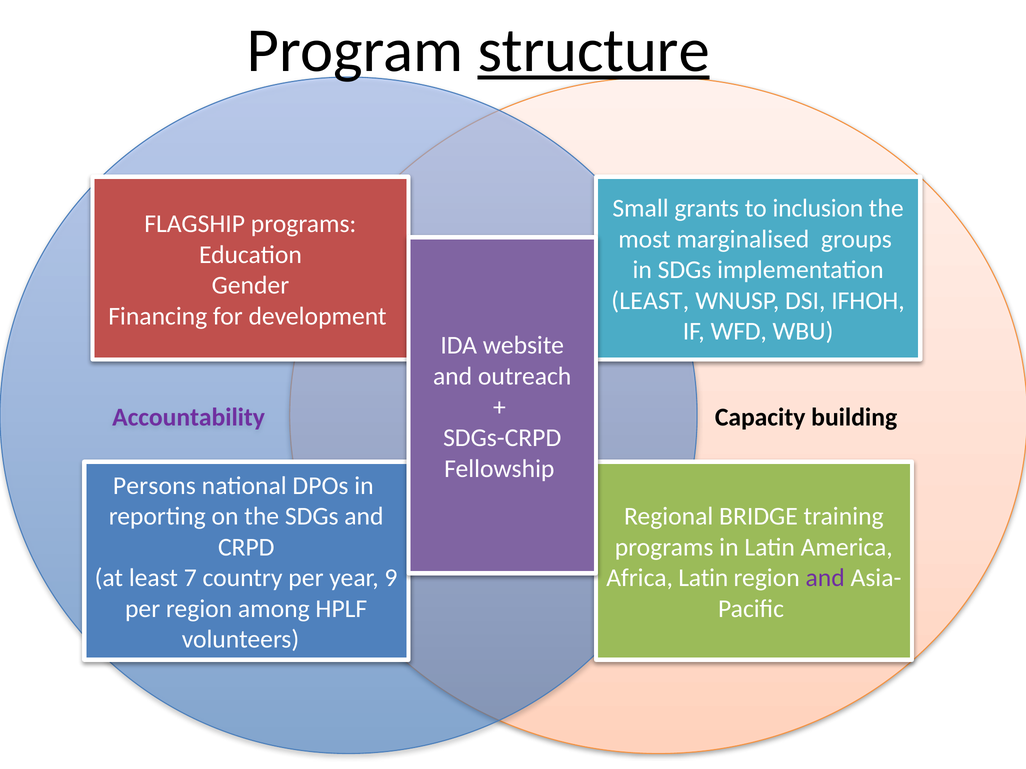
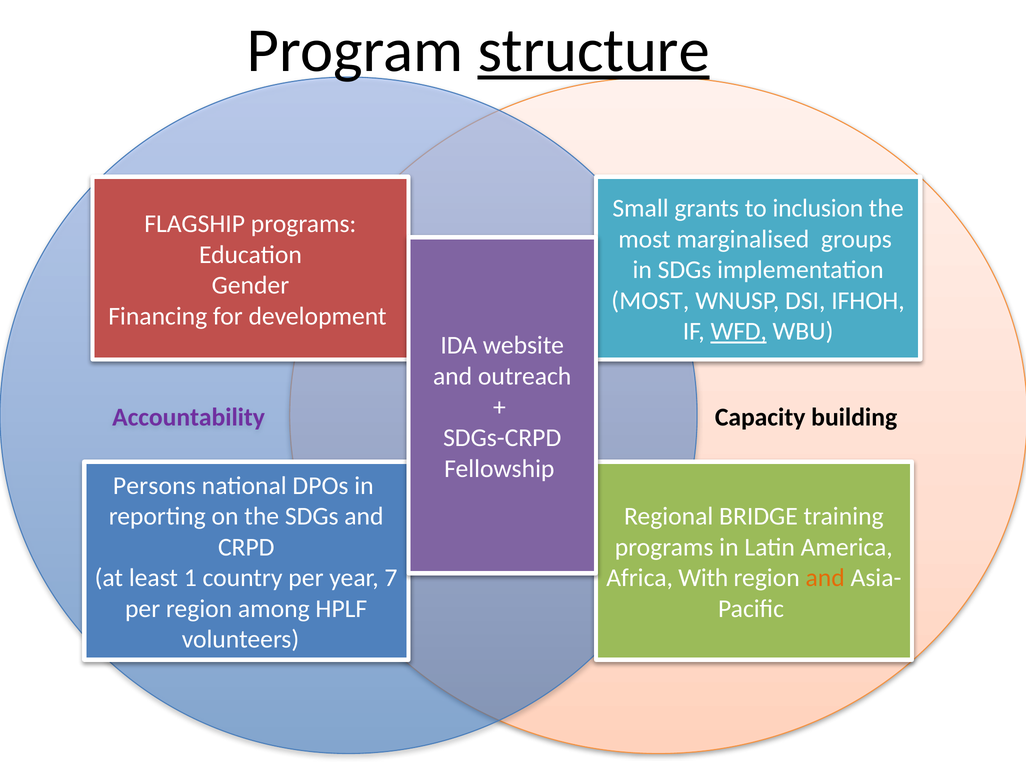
LEAST: LEAST -> MOST (650, 301)
WFD underline: none -> present (739, 332)
7: 7 -> 1 (190, 578)
9: 9 -> 7 (391, 578)
Africa Latin: Latin -> With (703, 578)
and colour: purple -> orange (825, 578)
